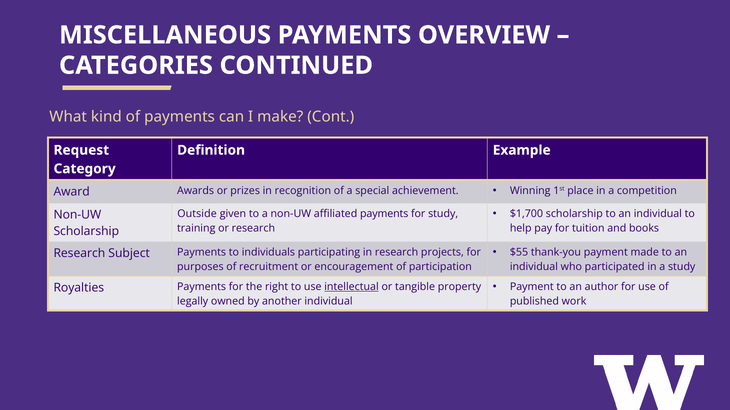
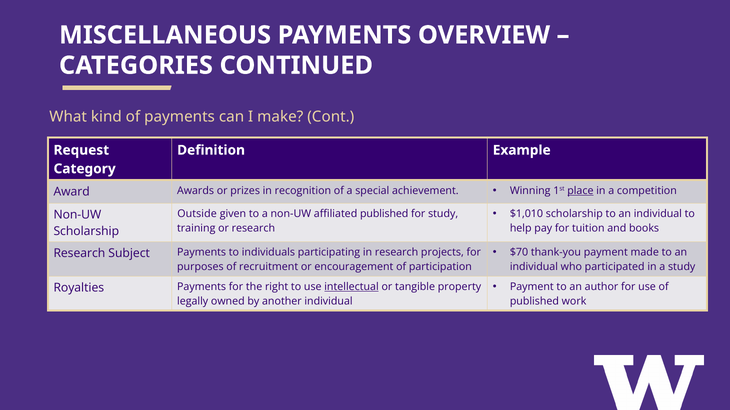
place underline: none -> present (580, 191)
$1,700: $1,700 -> $1,010 (526, 214)
affiliated payments: payments -> published (384, 214)
$55: $55 -> $70 (519, 253)
